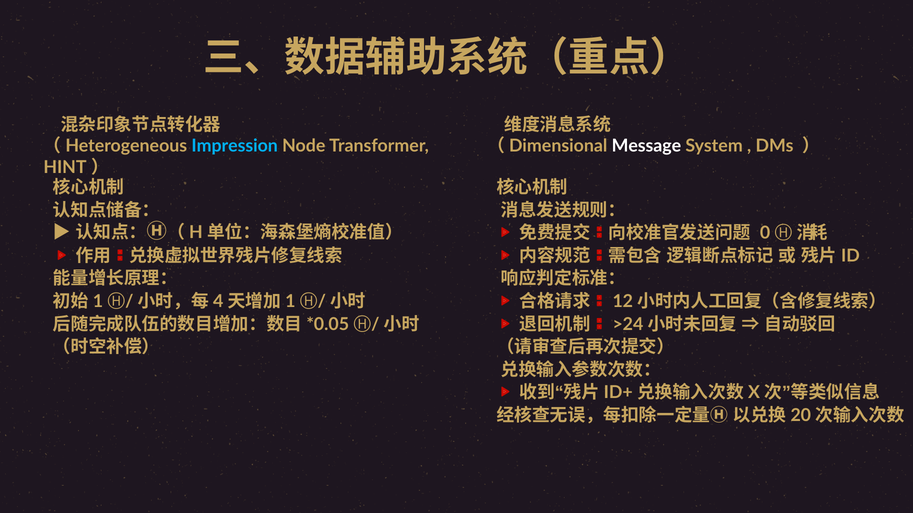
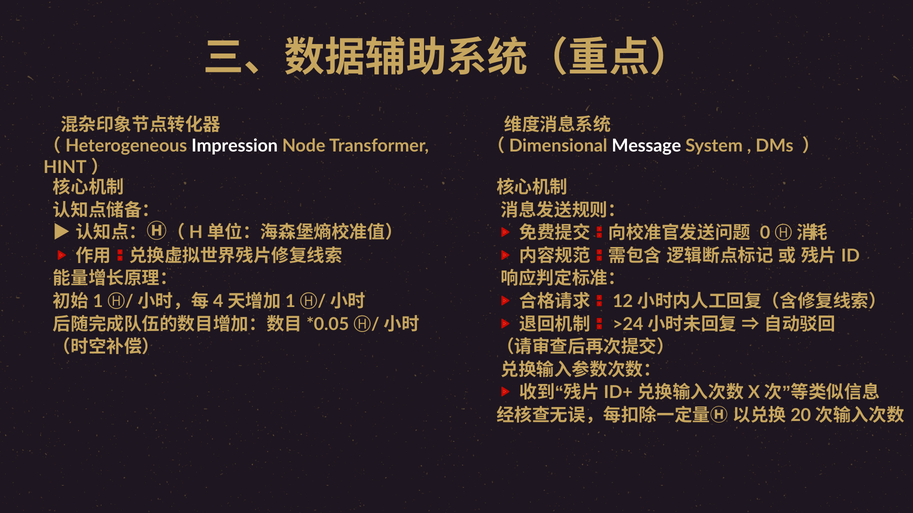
Impression colour: light blue -> white (235, 146)
